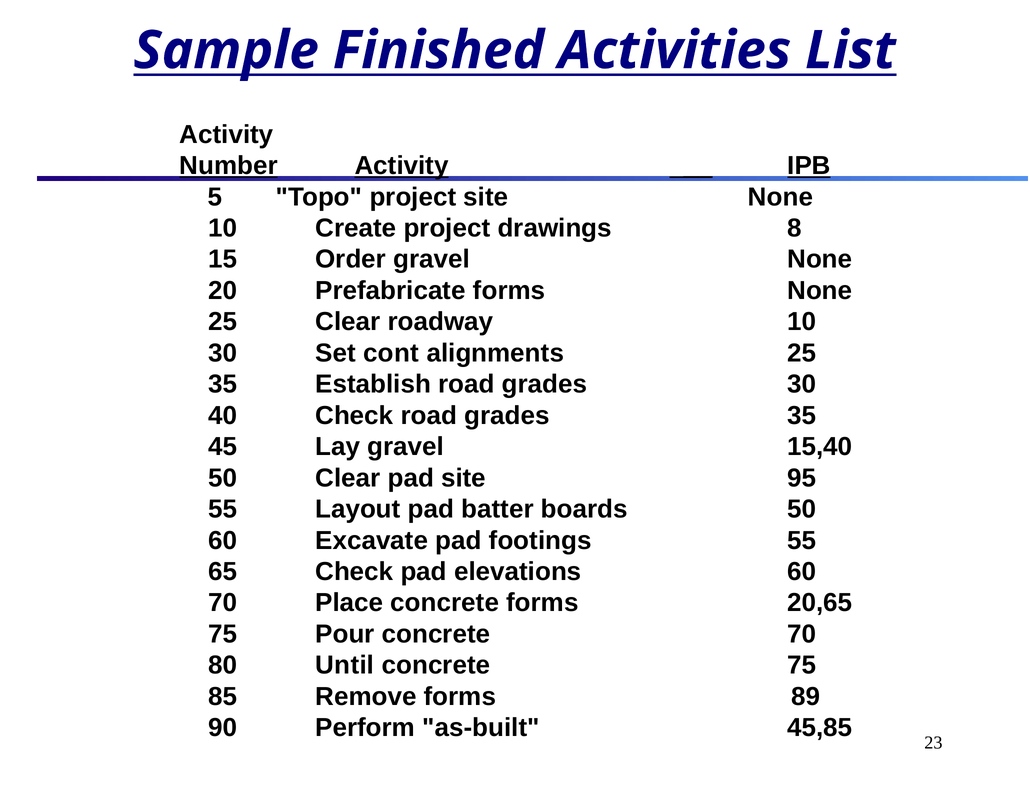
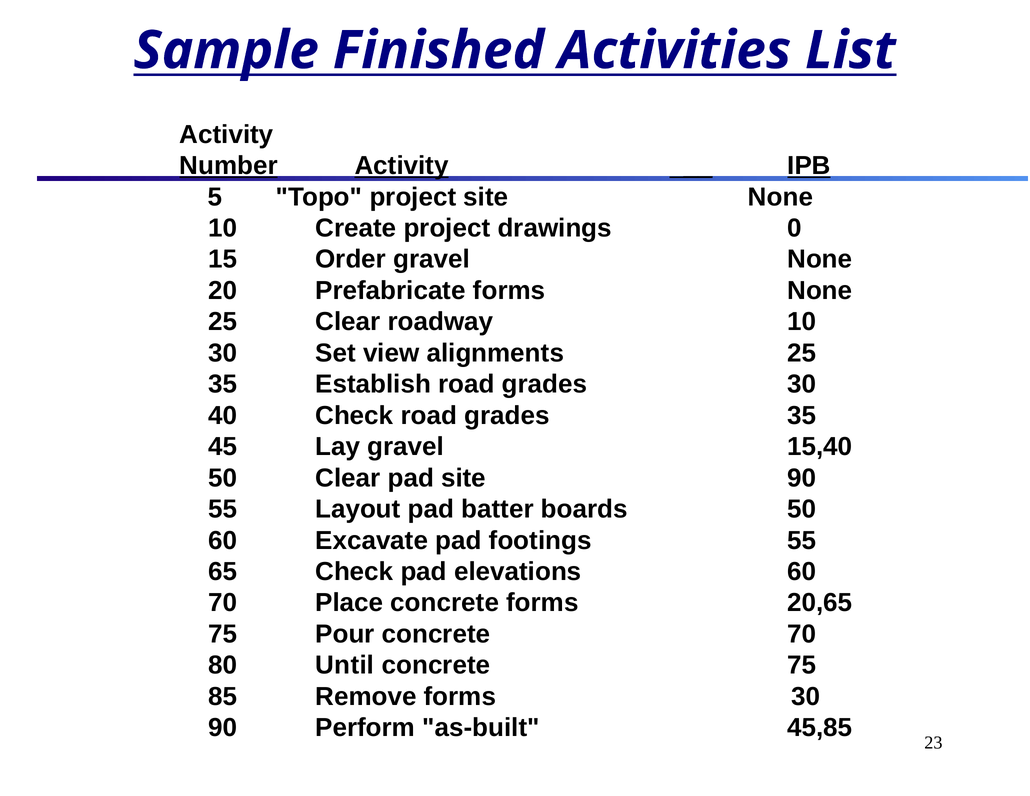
8: 8 -> 0 (795, 228)
cont: cont -> view (391, 353)
site 95: 95 -> 90 (802, 478)
forms 89: 89 -> 30 (806, 696)
